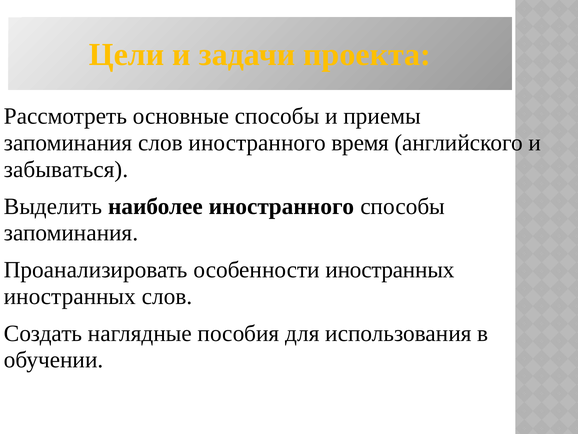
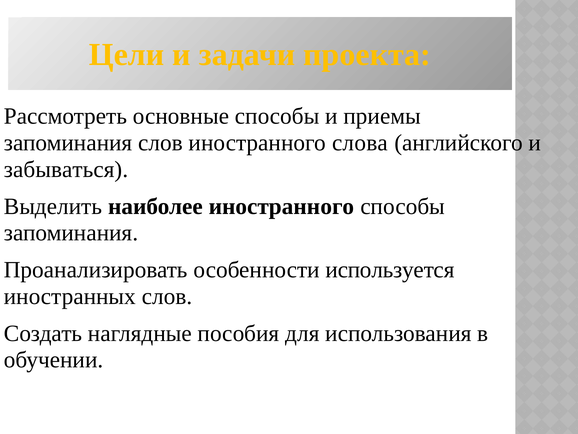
время: время -> слова (360, 143)
особенности иностранных: иностранных -> используется (390, 269)
